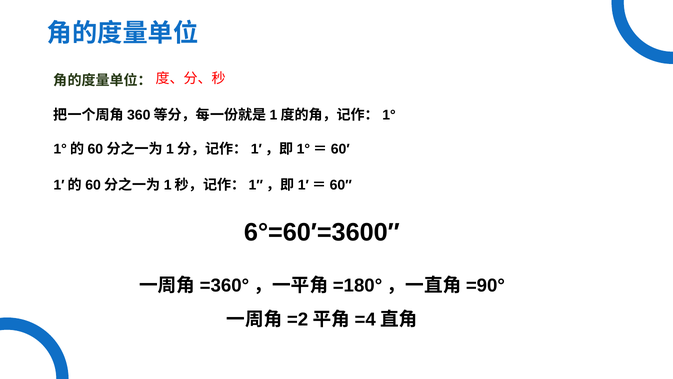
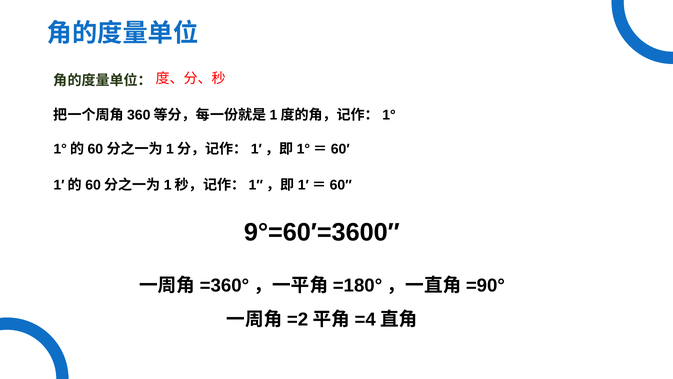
6°=60′=3600″: 6°=60′=3600″ -> 9°=60′=3600″ (322, 232)
